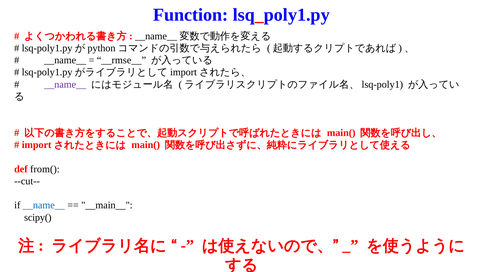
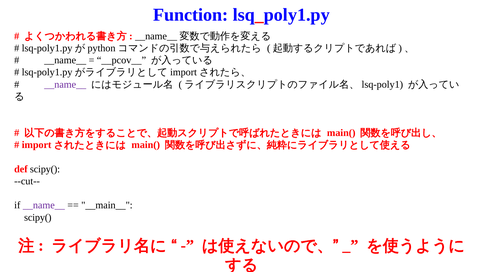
__rmse__: __rmse__ -> __pcov__ (121, 60)
def from(: from( -> scipy( (45, 169)
__name__ colour: blue -> purple (44, 205)
